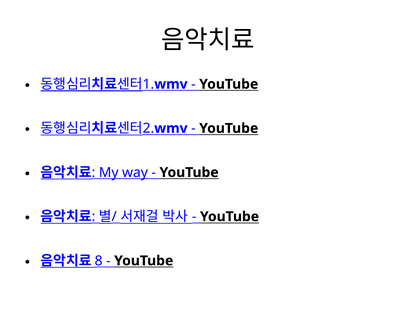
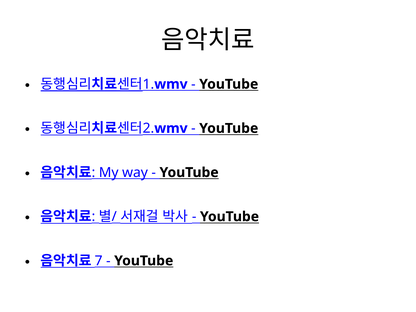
8: 8 -> 7 (99, 261)
